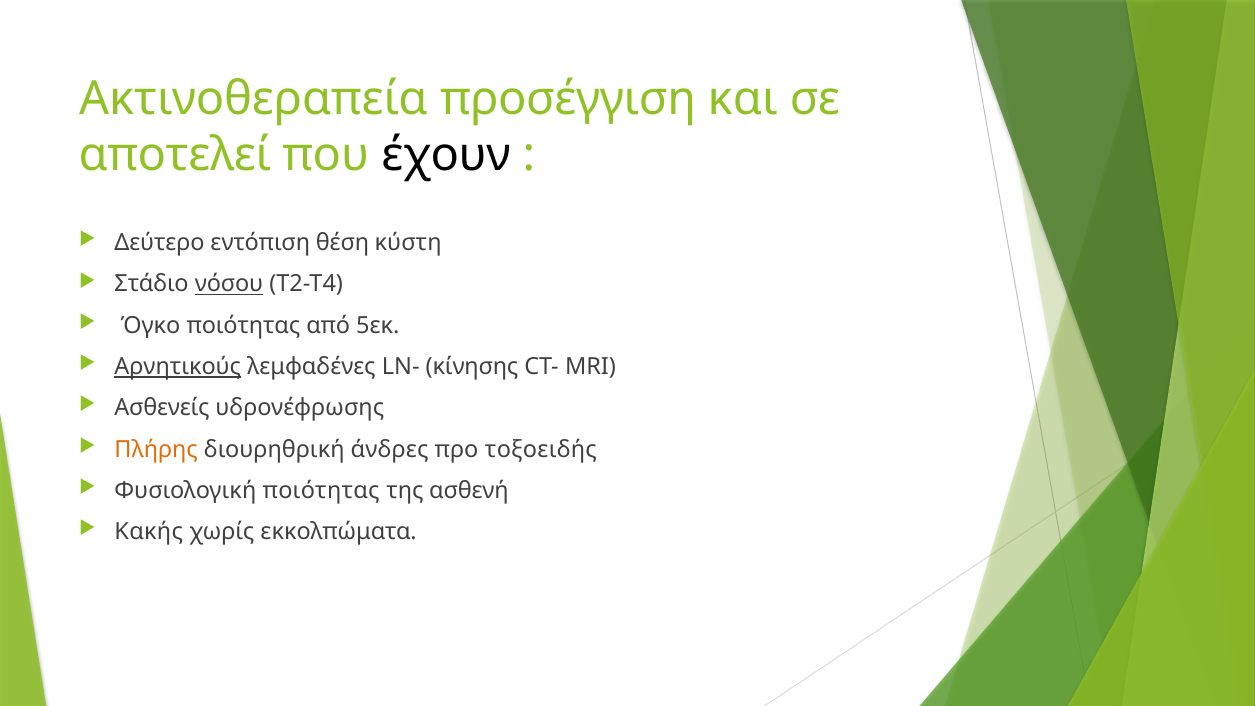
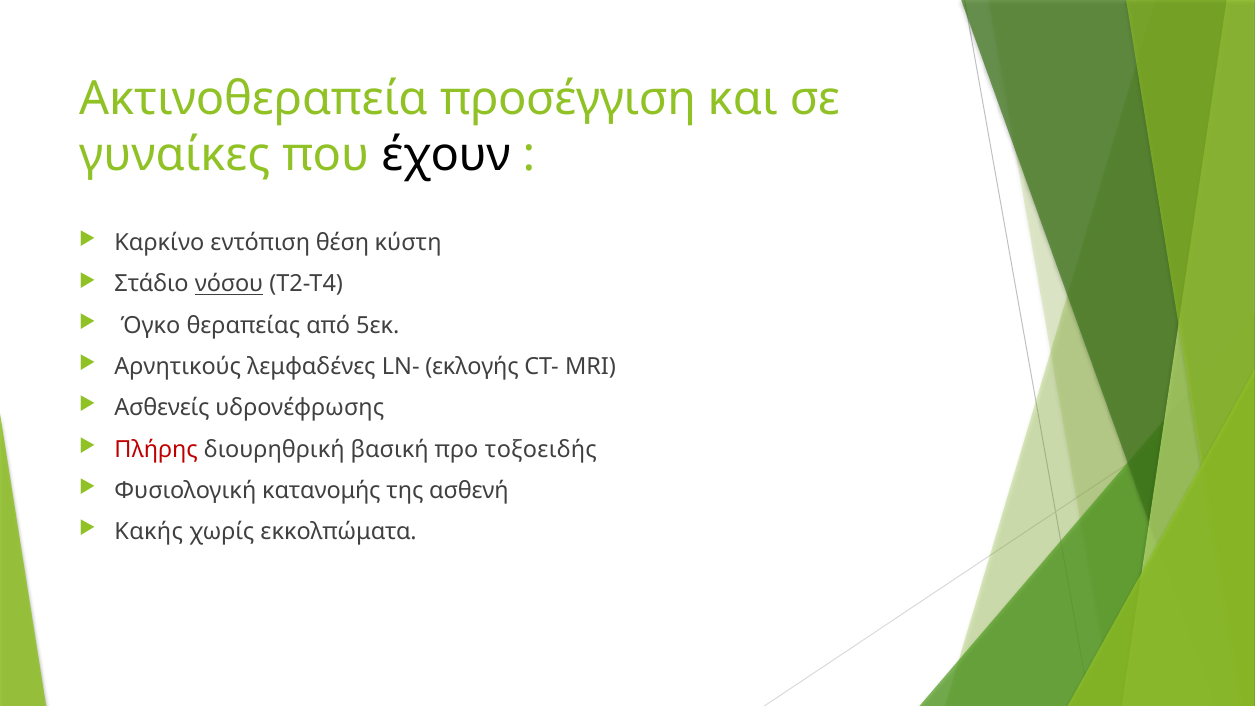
αποτελεί: αποτελεί -> γυναίκες (175, 155)
Δεύτερο: Δεύτερο -> Καρκίνο (159, 243)
Όγκο ποιότητας: ποιότητας -> θεραπείας (243, 326)
Αρνητικούς underline: present -> none (178, 367)
κίνησης: κίνησης -> εκλογής (472, 367)
Πλήρης colour: orange -> red (156, 449)
άνδρες: άνδρες -> βασική (390, 449)
Φυσιολογική ποιότητας: ποιότητας -> κατανομής (321, 491)
